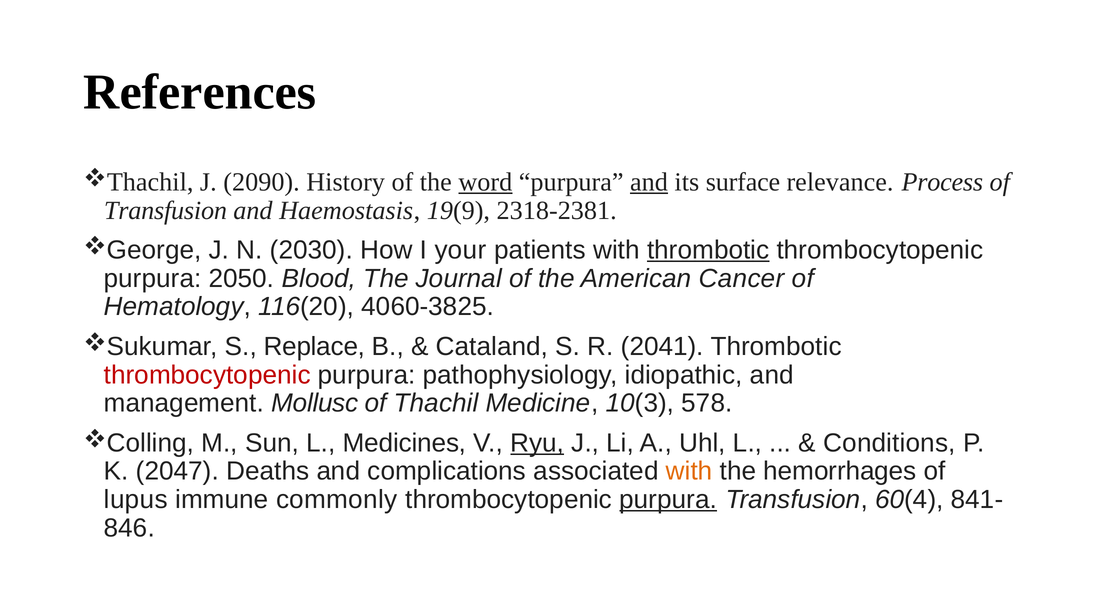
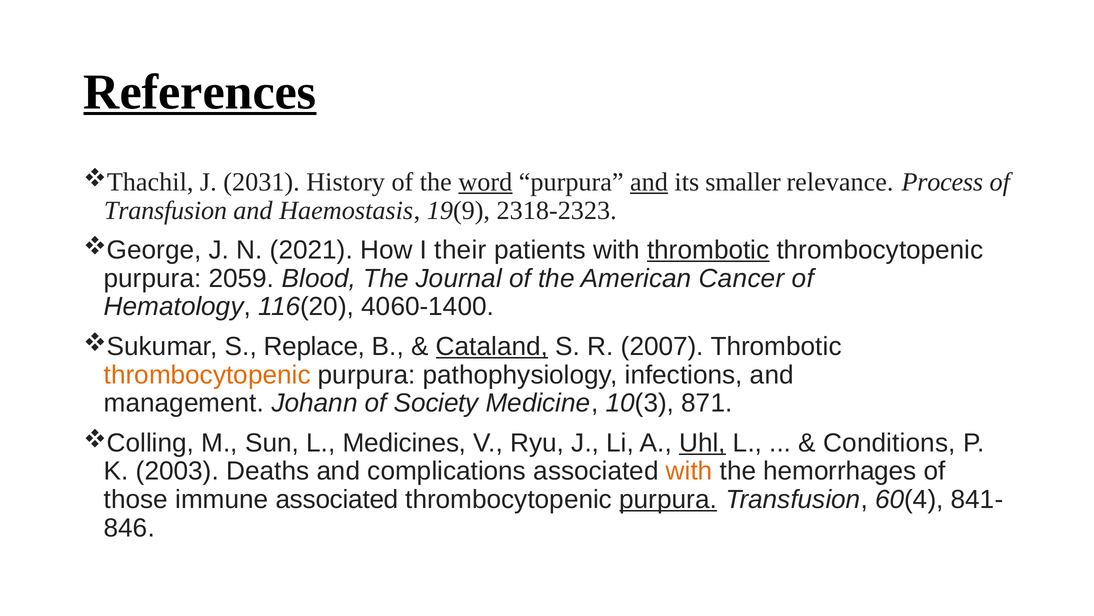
References underline: none -> present (200, 92)
2090: 2090 -> 2031 (262, 182)
surface: surface -> smaller (743, 182)
2318-2381: 2318-2381 -> 2318-2323 (557, 210)
2030: 2030 -> 2021 (311, 250)
your: your -> their (460, 250)
2050: 2050 -> 2059 (241, 278)
4060-3825: 4060-3825 -> 4060-1400 (428, 307)
Cataland underline: none -> present (492, 346)
2041: 2041 -> 2007 (662, 346)
thrombocytopenic colour: red -> orange (207, 374)
idiopathic: idiopathic -> infections (684, 374)
Mollusc: Mollusc -> Johann (315, 403)
Thachil: Thachil -> Society (436, 403)
578: 578 -> 871 (707, 403)
Ryu underline: present -> none (537, 442)
Uhl underline: none -> present (702, 442)
2047: 2047 -> 2003 (177, 471)
lupus: lupus -> those (136, 499)
immune commonly: commonly -> associated (337, 499)
